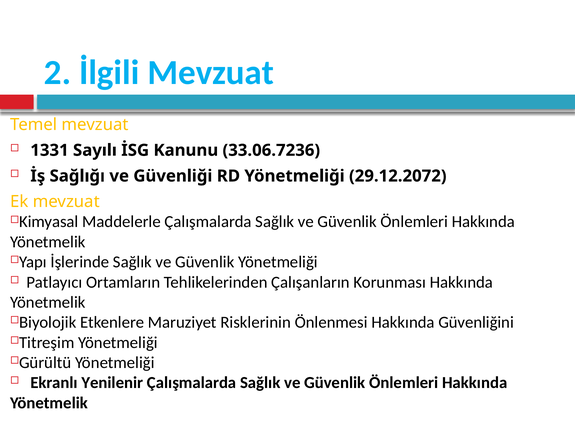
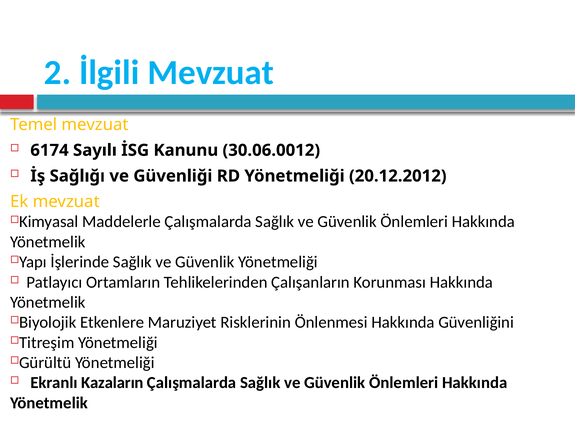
1331: 1331 -> 6174 (49, 150)
33.06.7236: 33.06.7236 -> 30.06.0012 (271, 150)
29.12.2072: 29.12.2072 -> 20.12.2012 (398, 176)
Yenilenir: Yenilenir -> Kazaların (112, 383)
